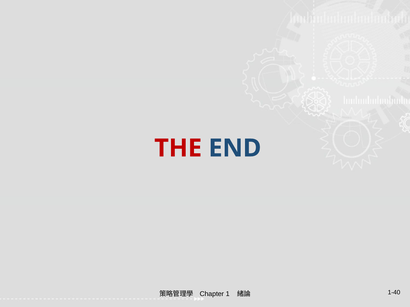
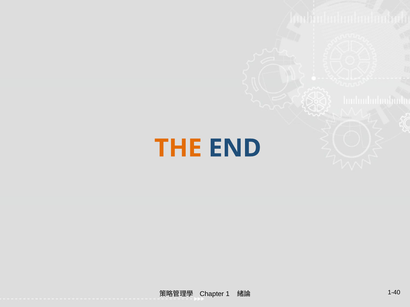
THE colour: red -> orange (178, 148)
